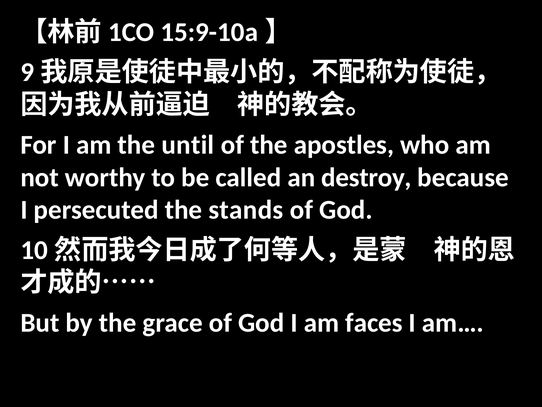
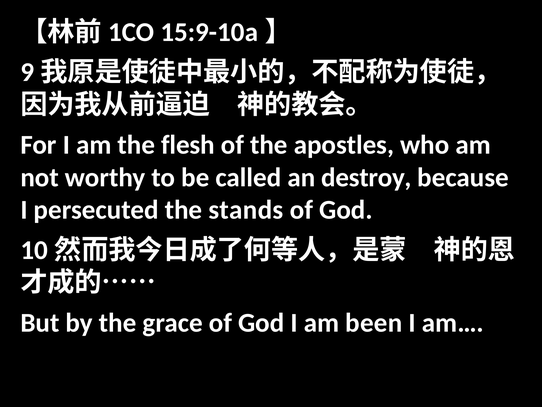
until: until -> flesh (188, 145)
faces: faces -> been (374, 322)
